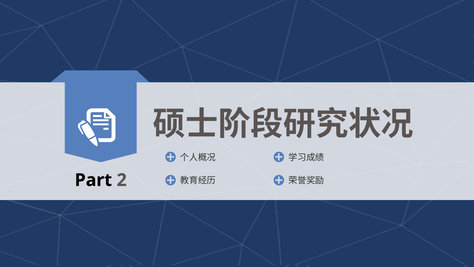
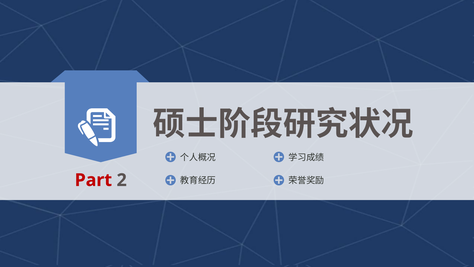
Part colour: black -> red (93, 180)
